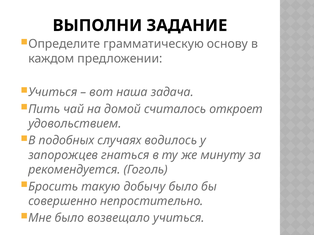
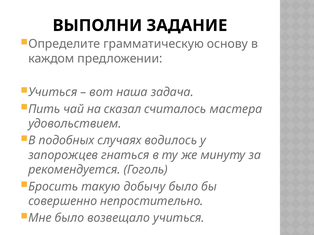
домой: домой -> сказал (123, 109)
откроет: откроет -> мастера (236, 109)
